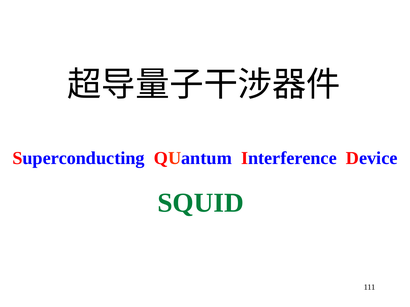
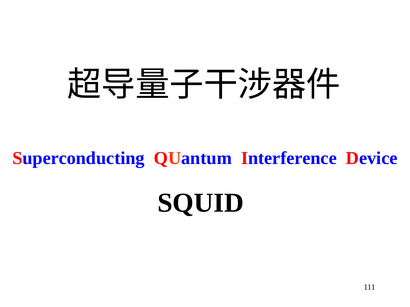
SQUID colour: green -> black (201, 203)
